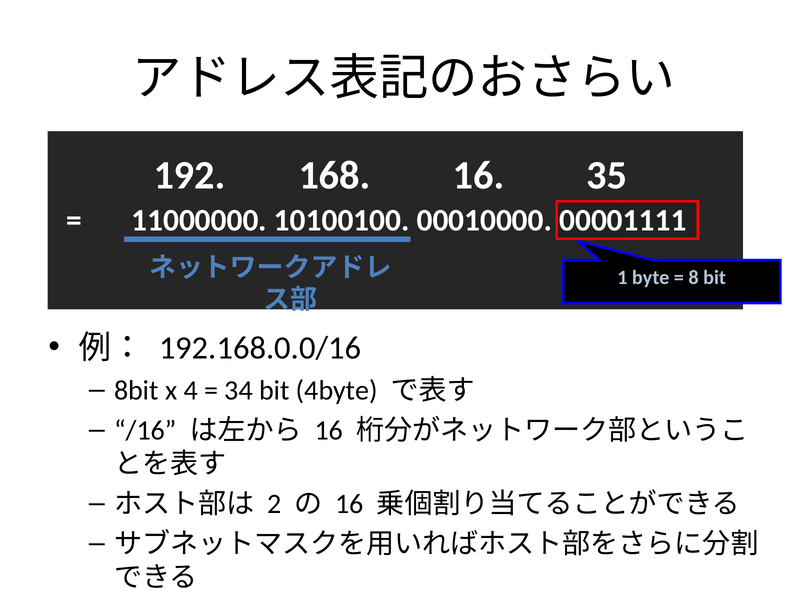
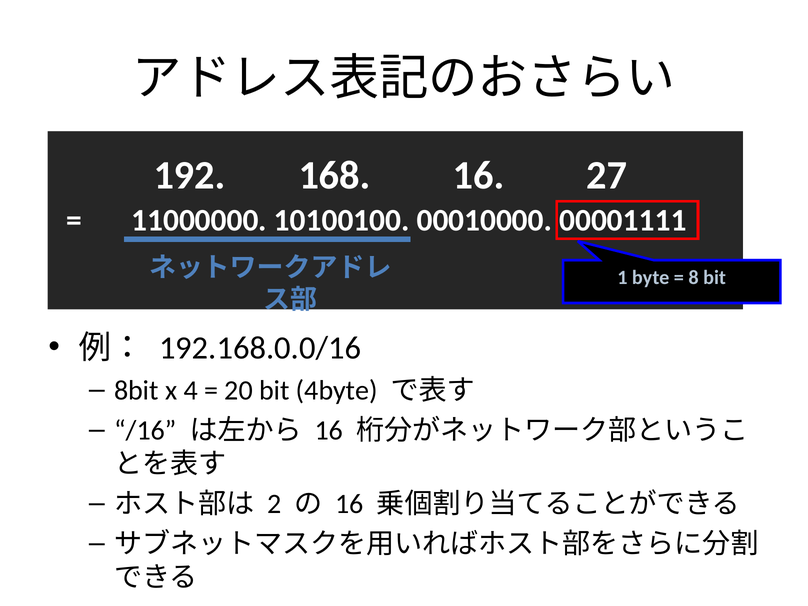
35: 35 -> 27 (607, 175)
34: 34 -> 20 (239, 390)
